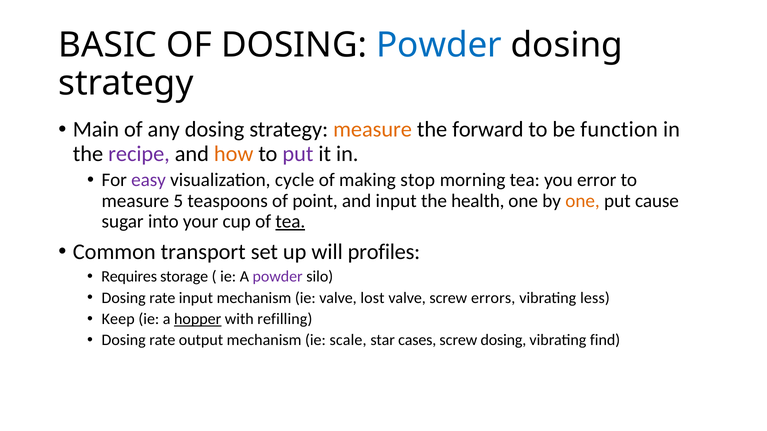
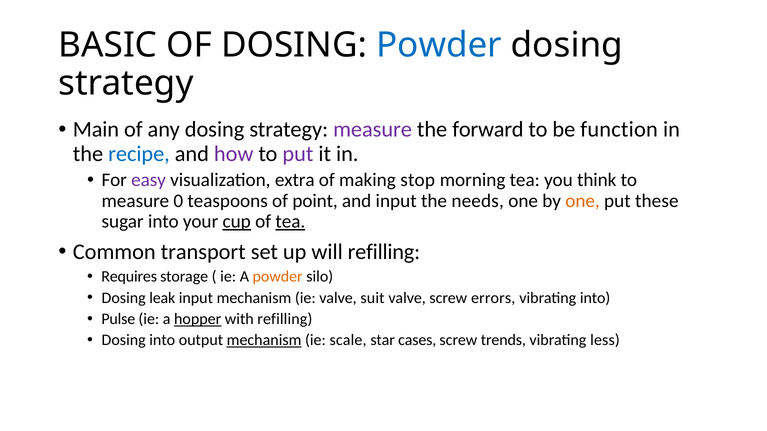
measure colour: orange -> purple (373, 130)
recipe colour: purple -> blue (139, 154)
how colour: orange -> purple (234, 154)
cycle: cycle -> extra (295, 180)
error: error -> think (597, 180)
5: 5 -> 0 (178, 201)
health: health -> needs (478, 201)
cause: cause -> these (657, 201)
cup underline: none -> present (237, 222)
will profiles: profiles -> refilling (384, 252)
powder colour: purple -> orange (278, 277)
rate: rate -> leak (162, 298)
lost: lost -> suit (372, 298)
vibrating less: less -> into (595, 298)
Keep: Keep -> Pulse (118, 319)
rate: rate -> into (162, 341)
mechanism underline: none -> present (264, 341)
screw dosing: dosing -> trends (503, 341)
find: find -> less (605, 341)
